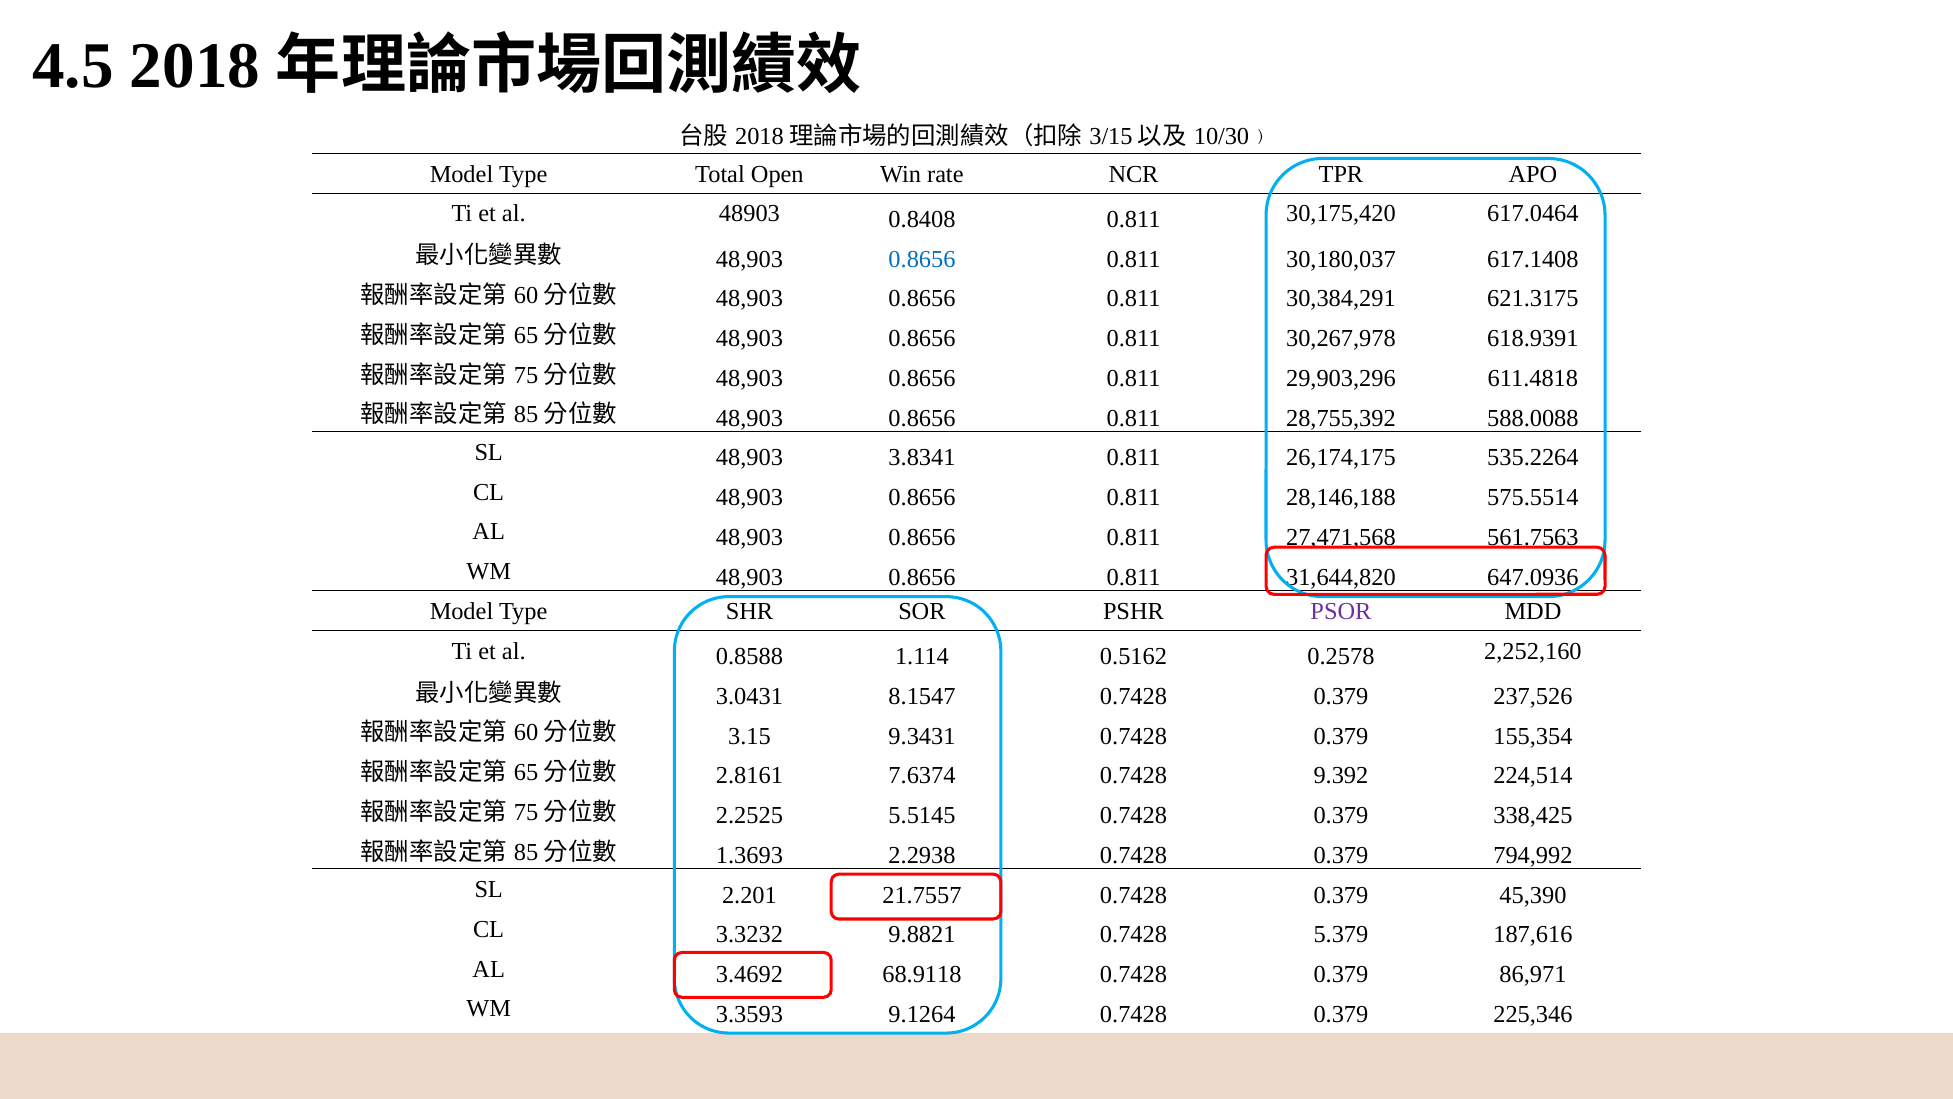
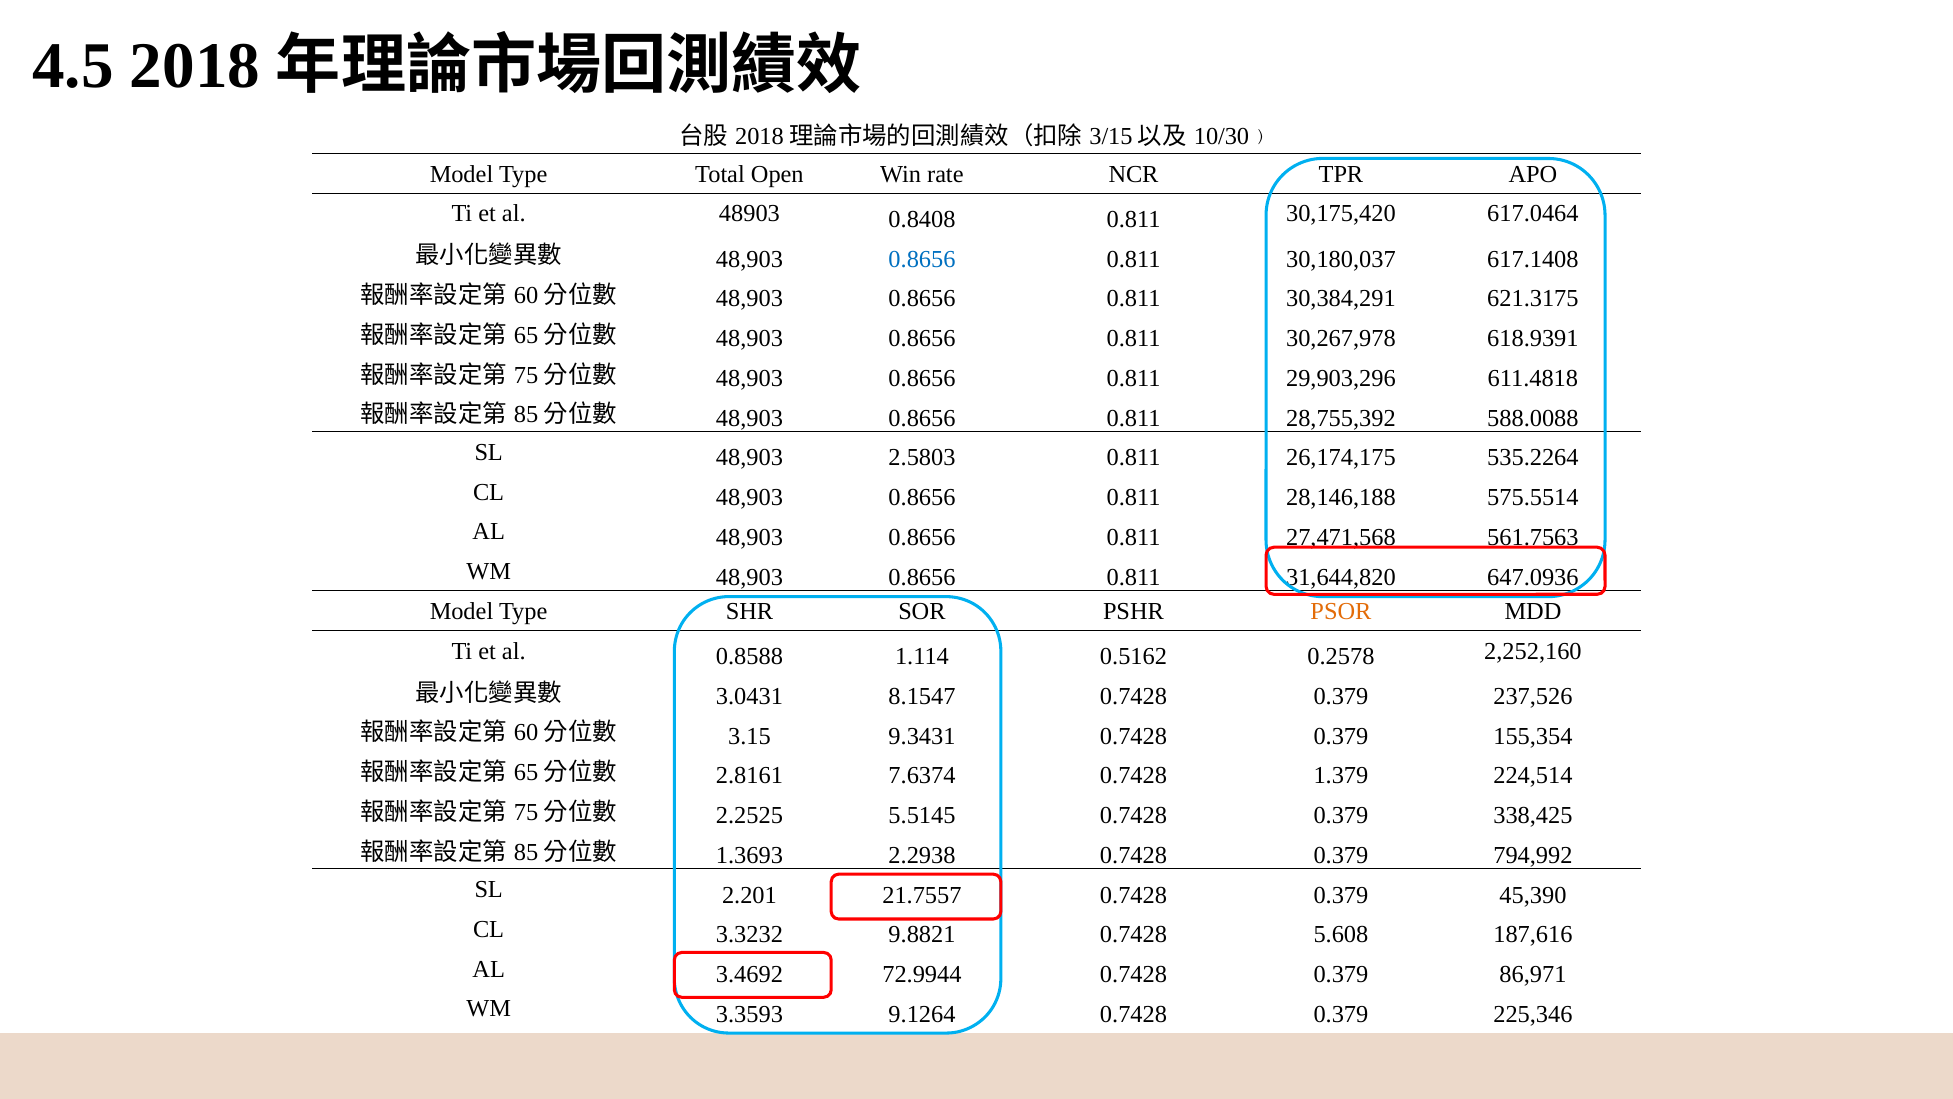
3.8341: 3.8341 -> 2.5803 (922, 458)
PSOR colour: purple -> orange (1341, 611)
9.392: 9.392 -> 1.379 (1341, 776)
5.379: 5.379 -> 5.608 (1341, 934)
68.9118: 68.9118 -> 72.9944 (922, 974)
